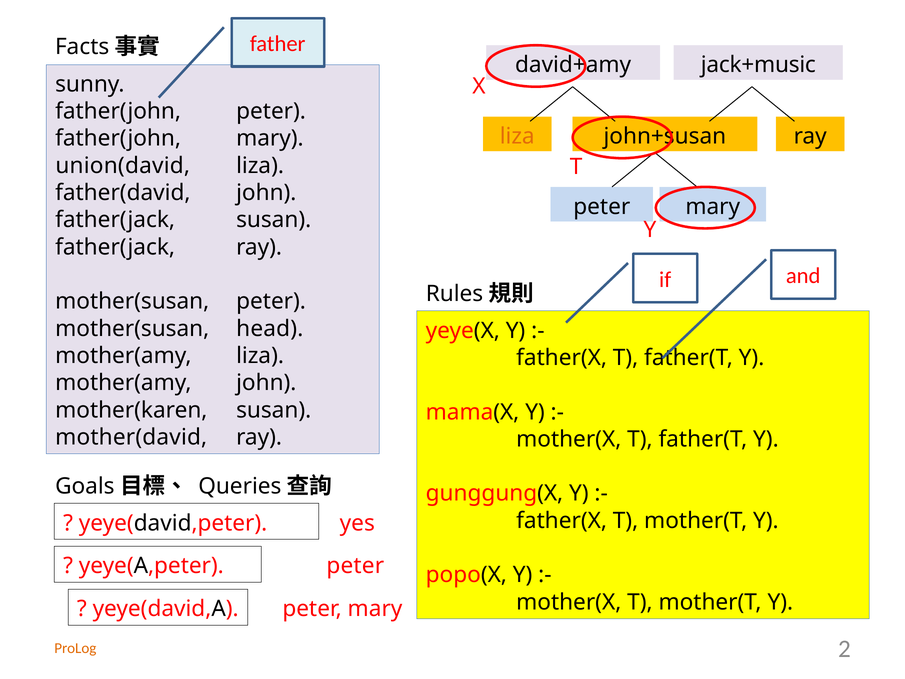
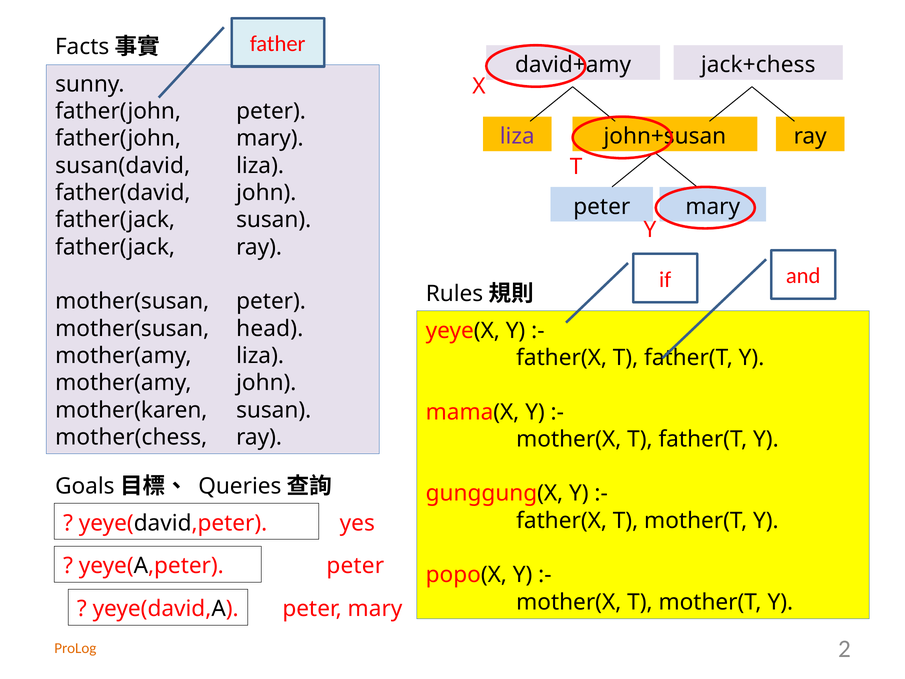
jack+music: jack+music -> jack+chess (758, 65)
liza colour: orange -> purple (517, 136)
union(david: union(david -> susan(david (123, 166)
mother(david: mother(david -> mother(chess (131, 437)
